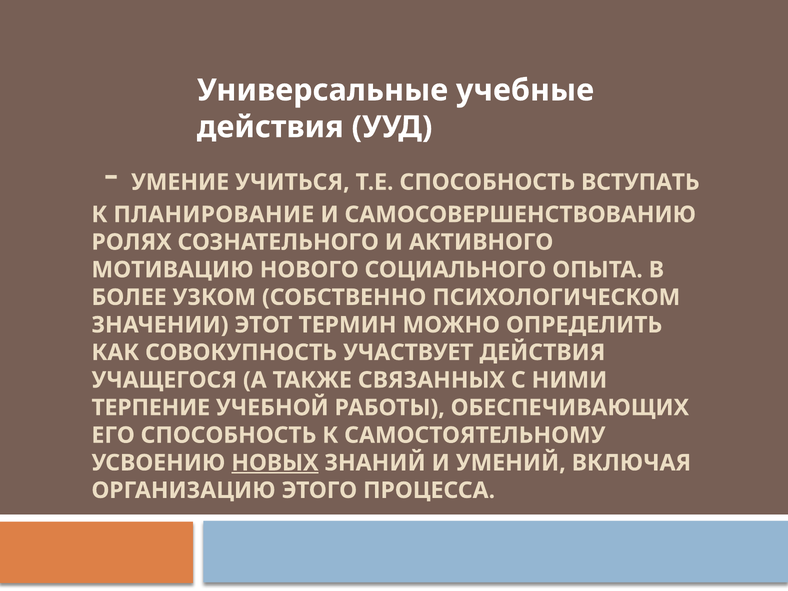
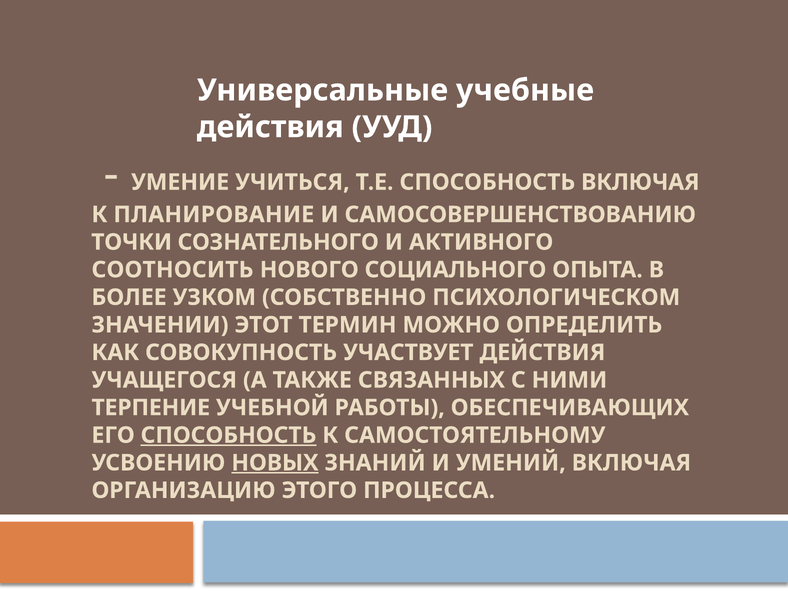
СПОСОБНОСТЬ ВСТУПАТЬ: ВСТУПАТЬ -> ВКЛЮЧАЯ (640, 182)
РОЛЯХ: РОЛЯХ -> ТОЧКИ (132, 242)
МОТИВАЦИЮ: МОТИВАЦИЮ -> СООТНОСИТЬ (172, 270)
СПОСОБНОСТЬ underline: none -> present (229, 435)
